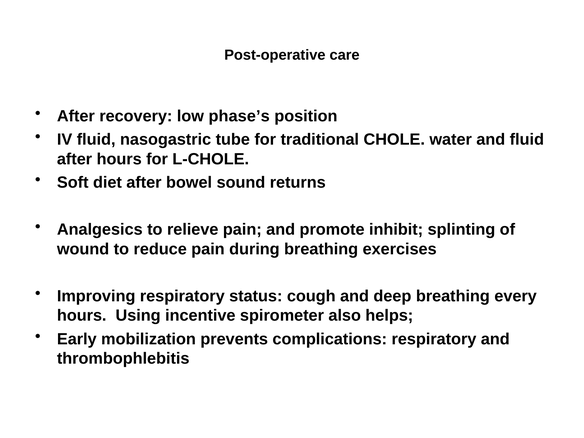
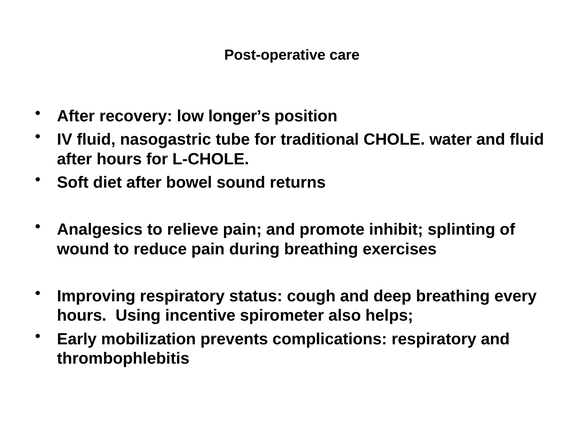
phase’s: phase’s -> longer’s (239, 116)
